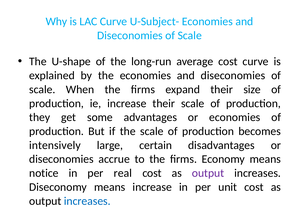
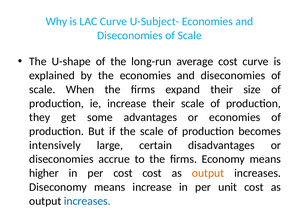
notice: notice -> higher (44, 173)
per real: real -> cost (123, 173)
output colour: purple -> orange (208, 173)
